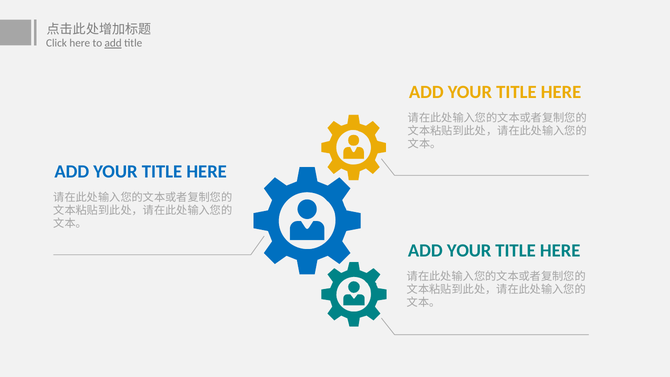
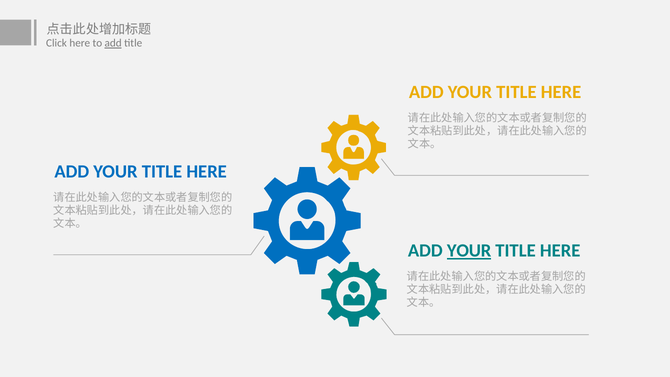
YOUR underline: none -> present (469, 251)
